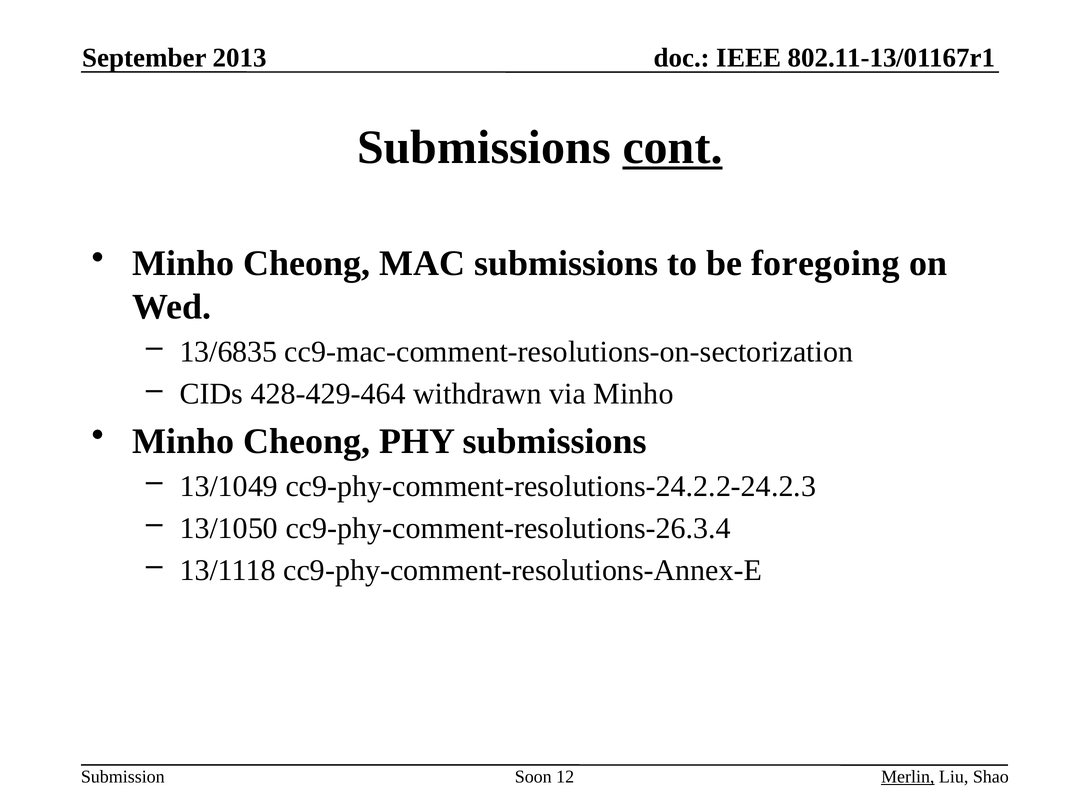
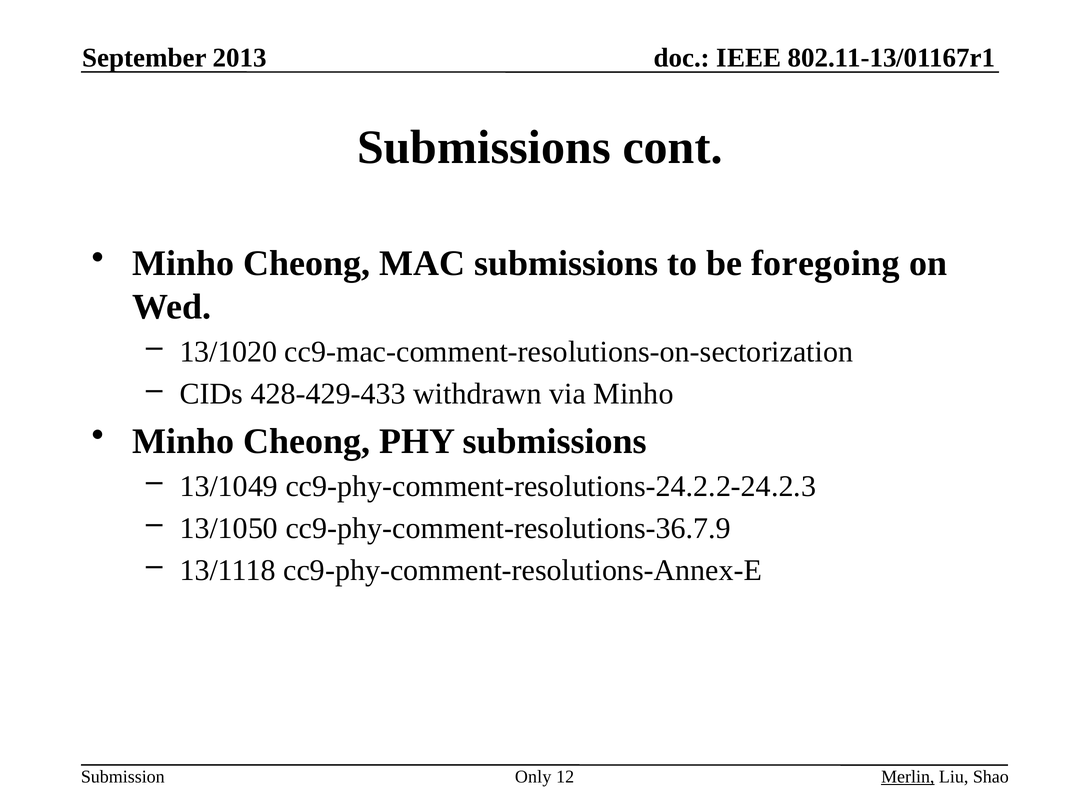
cont underline: present -> none (673, 147)
13/6835: 13/6835 -> 13/1020 (228, 352)
428-429-464: 428-429-464 -> 428-429-433 (328, 394)
cc9-phy-comment-resolutions-26.3.4: cc9-phy-comment-resolutions-26.3.4 -> cc9-phy-comment-resolutions-36.7.9 (508, 528)
Soon: Soon -> Only (533, 777)
